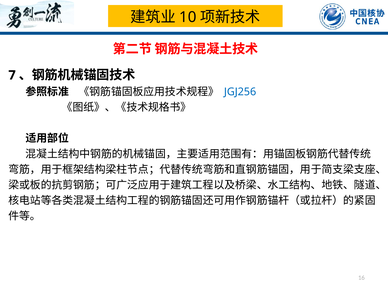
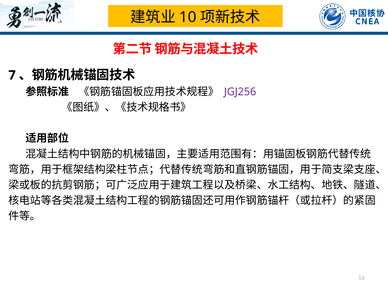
JGJ256 colour: blue -> purple (240, 92)
